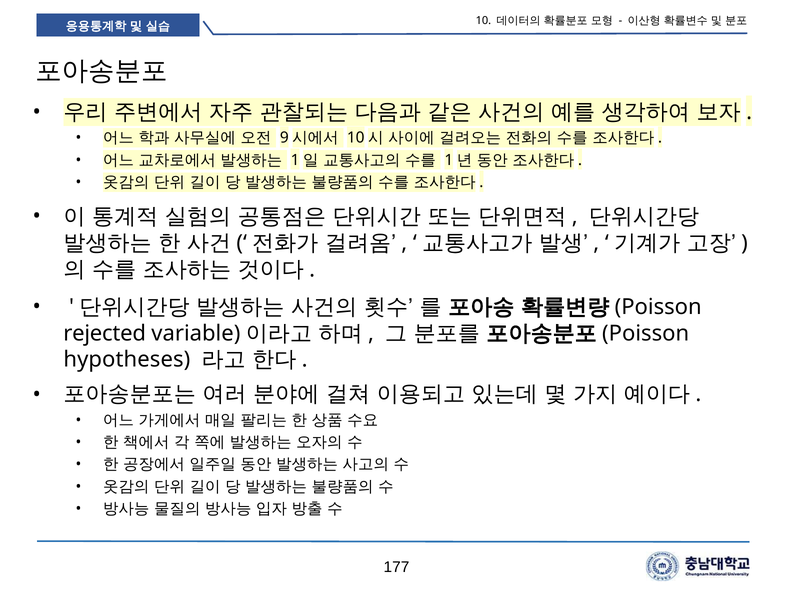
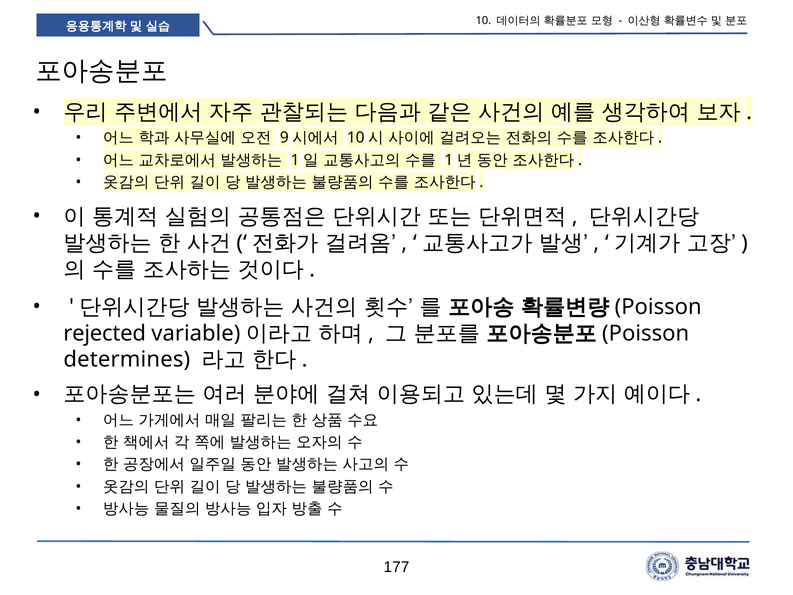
hypotheses: hypotheses -> determines (127, 360)
